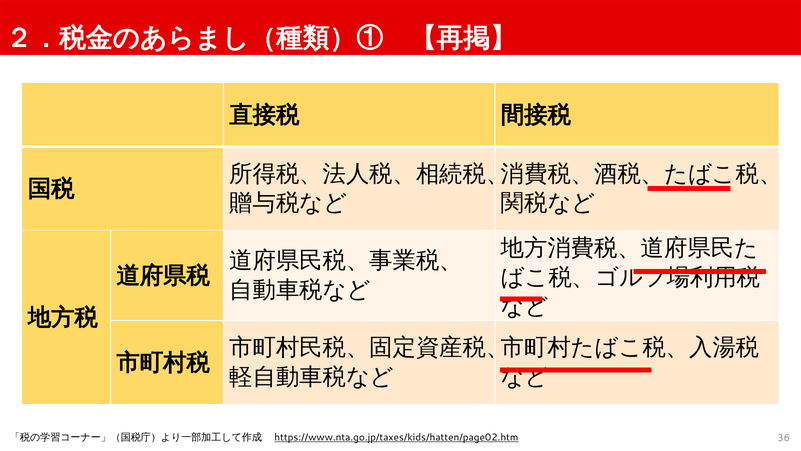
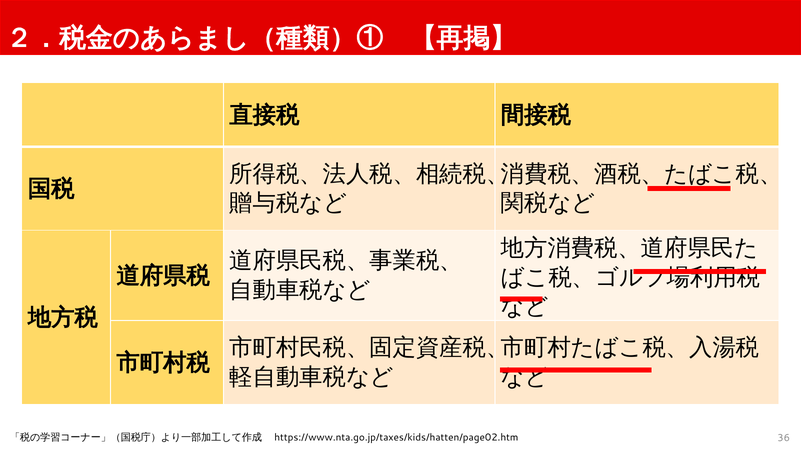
https://www.nta.go.jp/taxes/kids/hatten/page02.htm underline: present -> none (396, 437)
